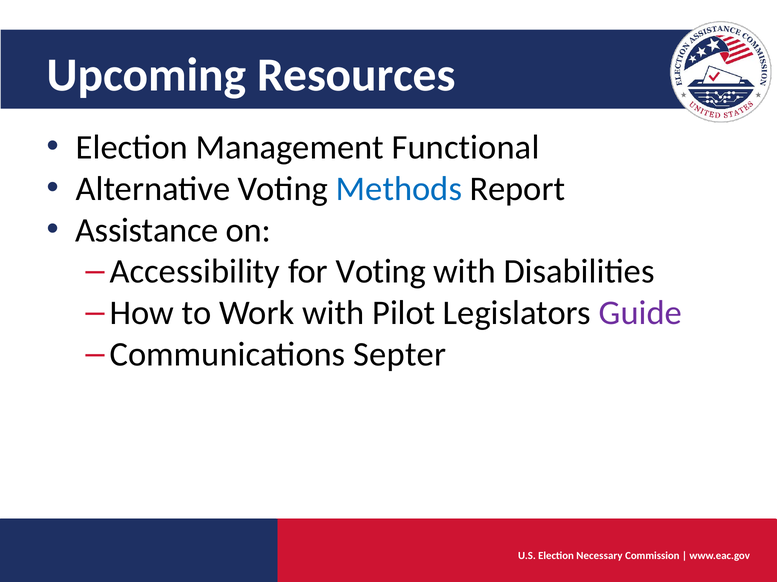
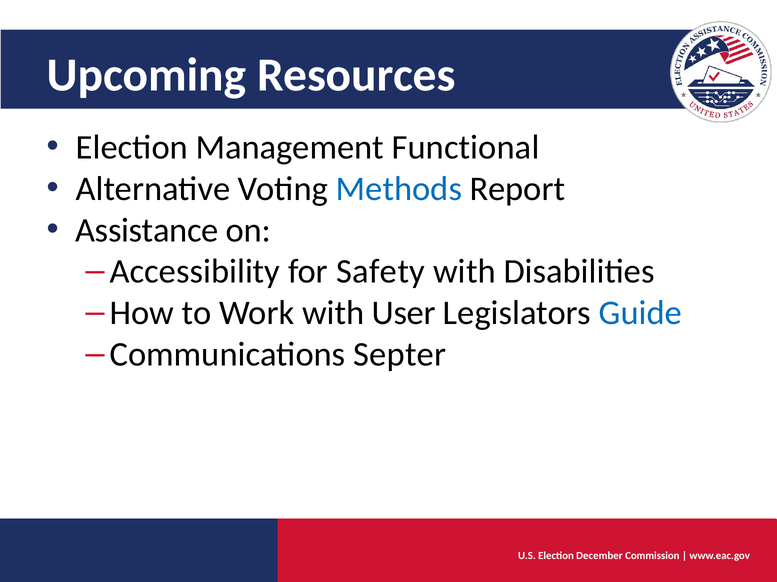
for Voting: Voting -> Safety (381, 272)
Pilot: Pilot -> User (404, 313)
Guide colour: purple -> blue (640, 313)
Necessary: Necessary -> December (599, 556)
